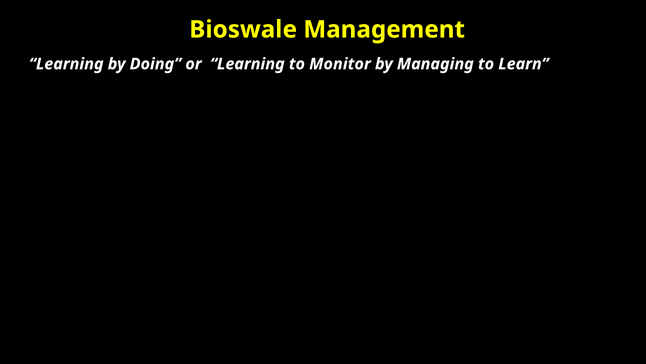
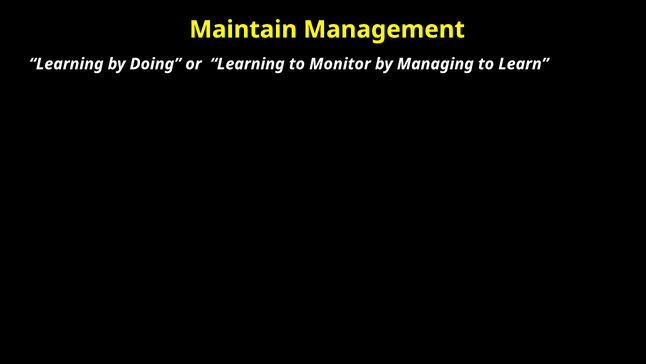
Bioswale: Bioswale -> Maintain (243, 30)
